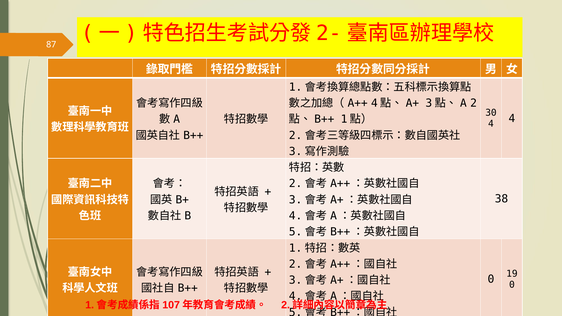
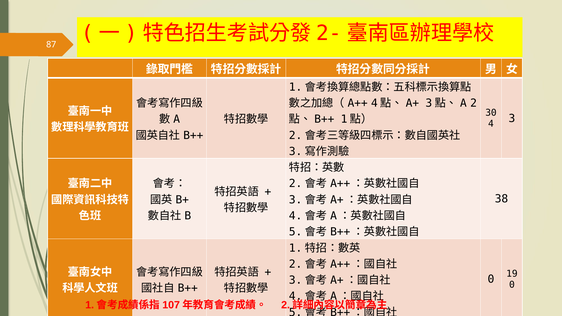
4: 4 -> 3 (512, 118)
